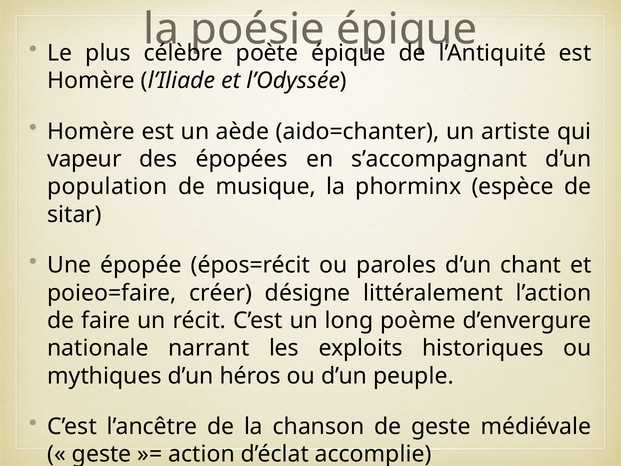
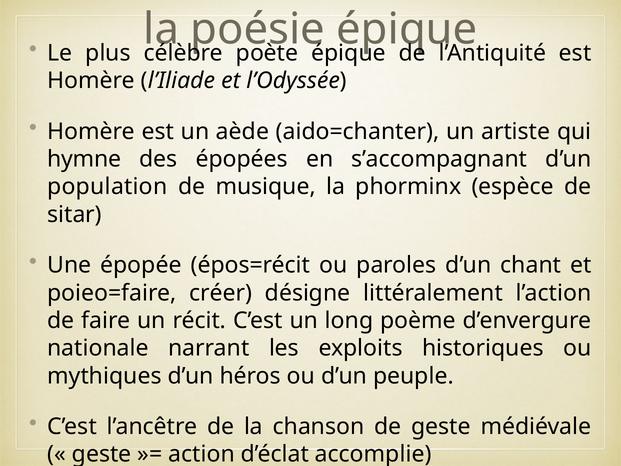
vapeur: vapeur -> hymne (84, 159)
